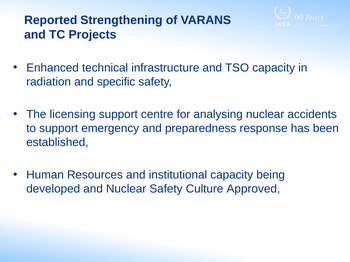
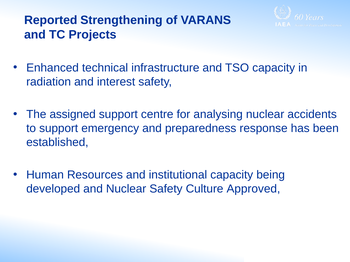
specific: specific -> interest (116, 82)
licensing: licensing -> assigned (73, 115)
